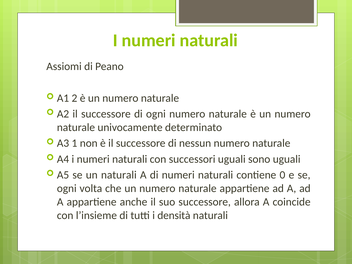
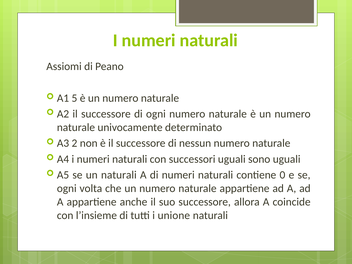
2: 2 -> 5 (74, 98)
1: 1 -> 2 (74, 143)
densità: densità -> unione (174, 215)
